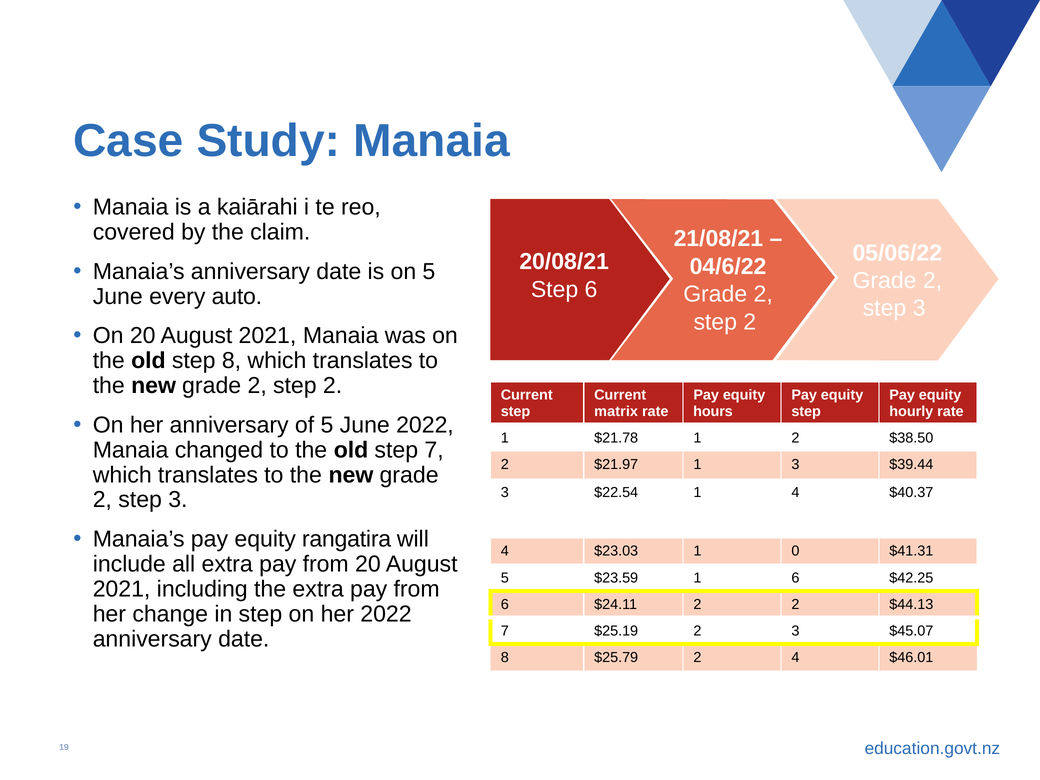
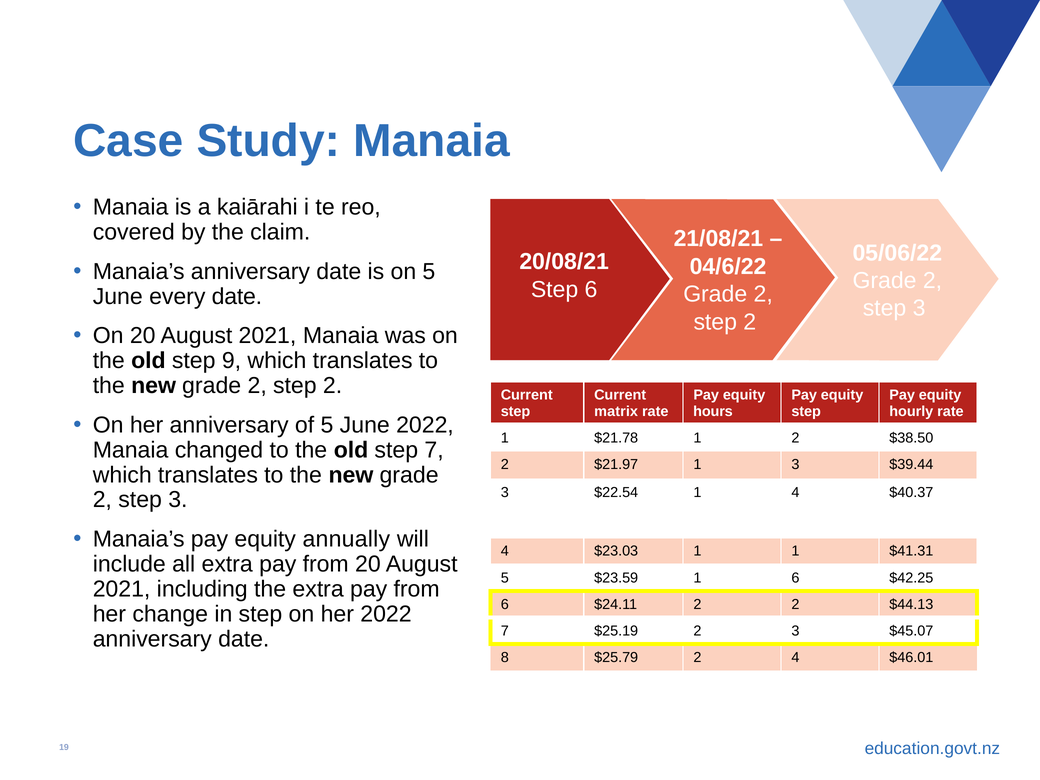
every auto: auto -> date (237, 296)
step 8: 8 -> 9 (232, 361)
rangatira: rangatira -> annually (346, 539)
1 0: 0 -> 1 (795, 551)
